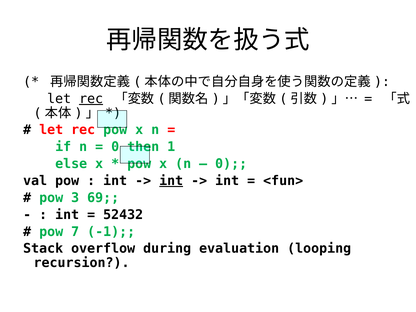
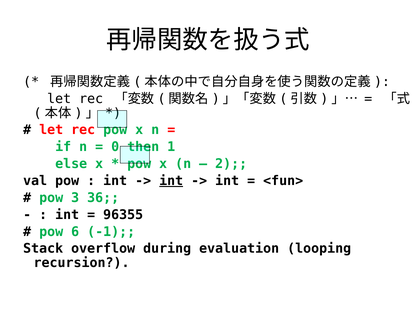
rec underline: present -> none (91, 99)
0: 0 -> 2 (231, 164)
69: 69 -> 36 (103, 198)
52432: 52432 -> 96355 (123, 215)
7: 7 -> 6 (75, 232)
